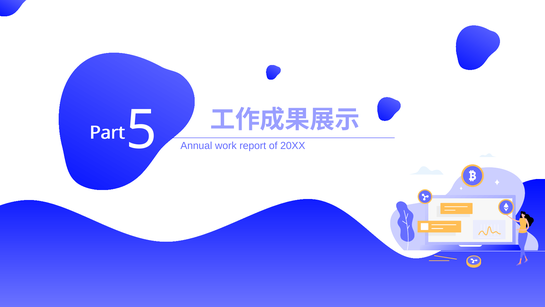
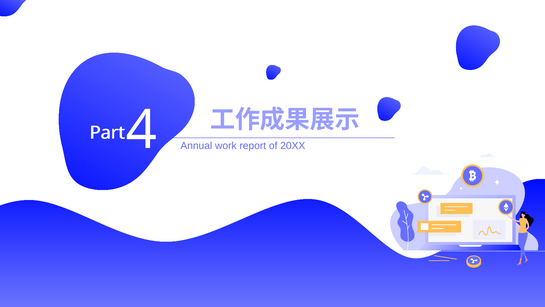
5: 5 -> 4 (142, 130)
